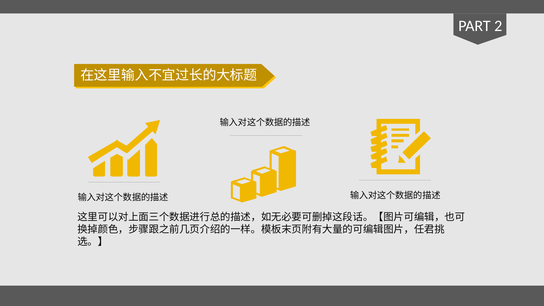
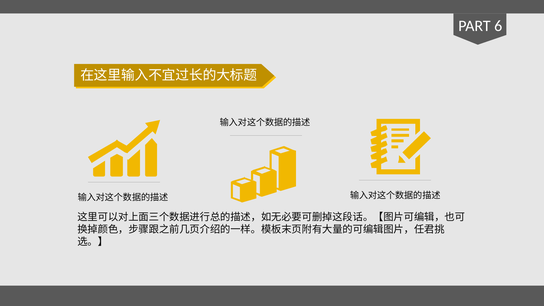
2: 2 -> 6 (498, 26)
